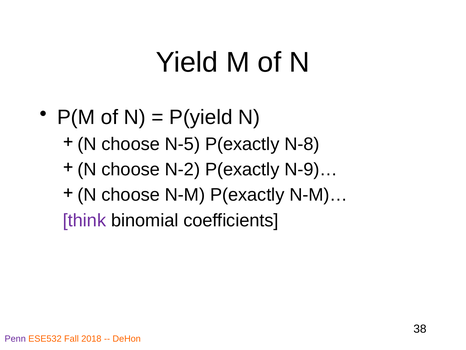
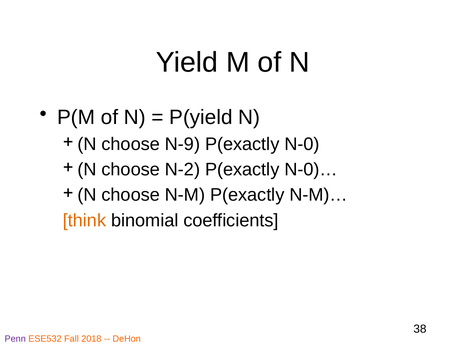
N-5: N-5 -> N-9 (182, 144)
N-8: N-8 -> N-0 (302, 144)
N-9)…: N-9)… -> N-0)… (311, 169)
think colour: purple -> orange (85, 220)
